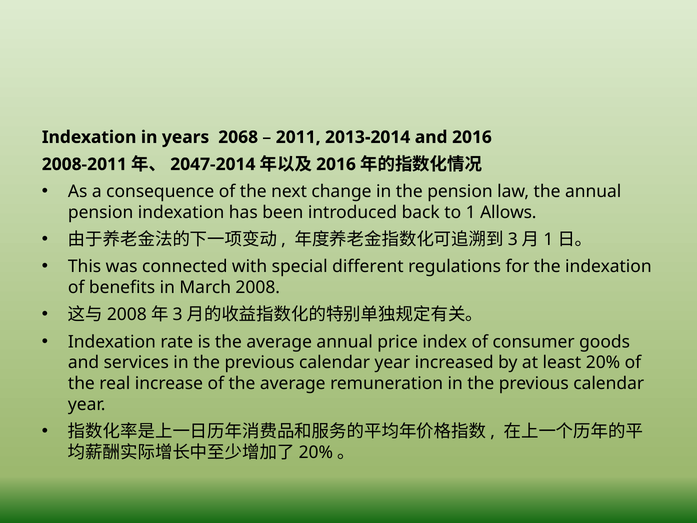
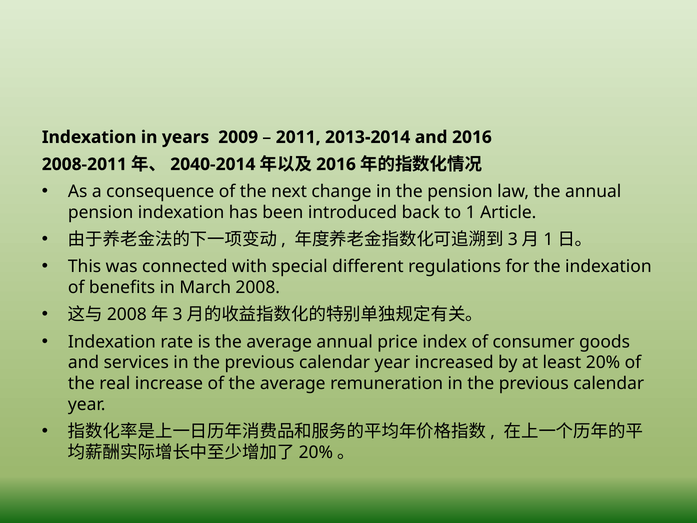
2068: 2068 -> 2009 (238, 137)
2047-2014: 2047-2014 -> 2040-2014 (213, 164)
Allows: Allows -> Article (508, 212)
